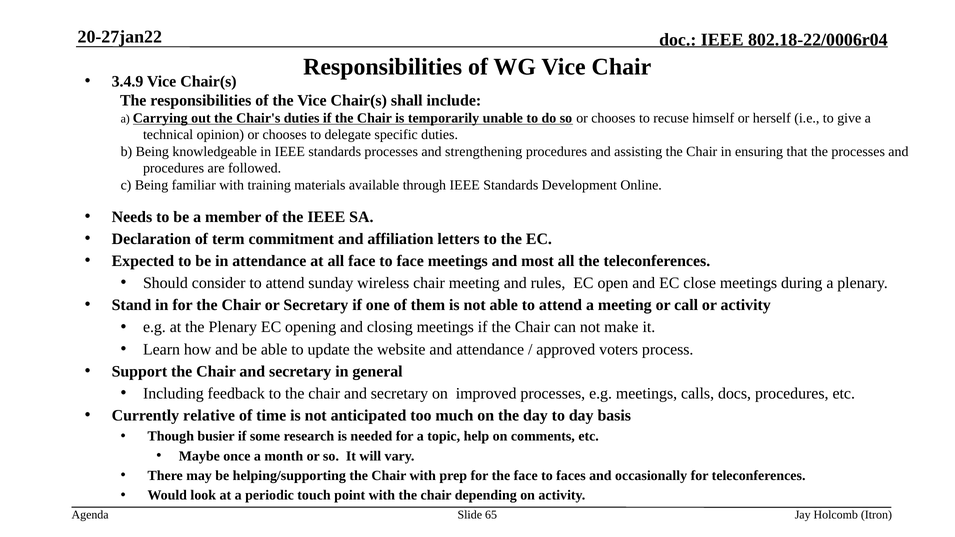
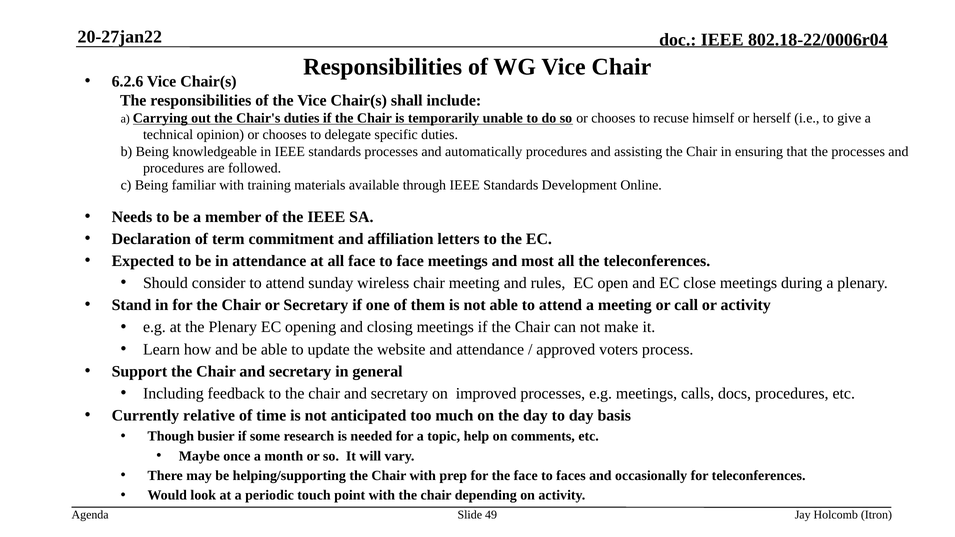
3.4.9: 3.4.9 -> 6.2.6 (128, 81)
strengthening: strengthening -> automatically (484, 152)
65: 65 -> 49 (491, 515)
